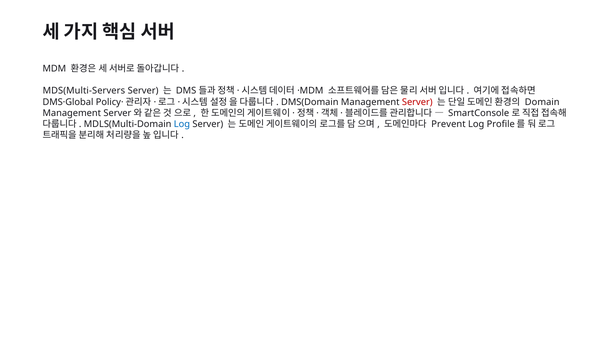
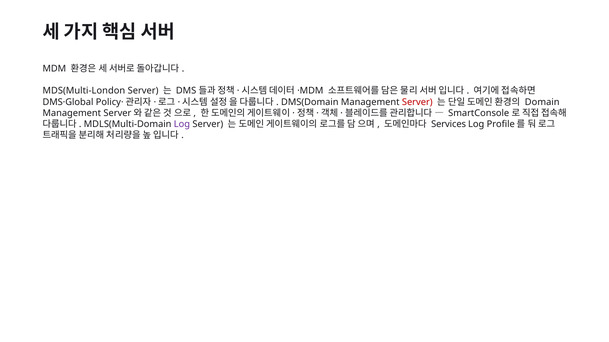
MDS(Multi-Servers: MDS(Multi-Servers -> MDS(Multi-London (84, 91)
Log colour: blue -> purple (182, 124)
Prevent: Prevent -> Services (449, 124)
